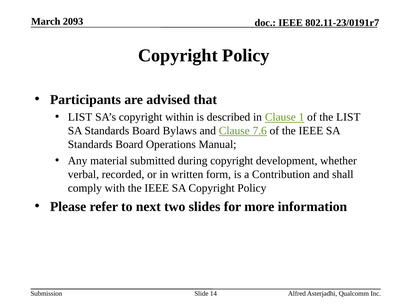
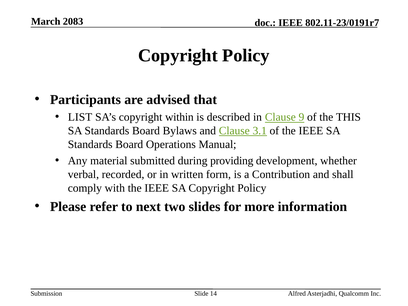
2093: 2093 -> 2083 (73, 22)
1: 1 -> 9 (301, 117)
the LIST: LIST -> THIS (348, 117)
7.6: 7.6 -> 3.1 (260, 131)
during copyright: copyright -> providing (232, 161)
